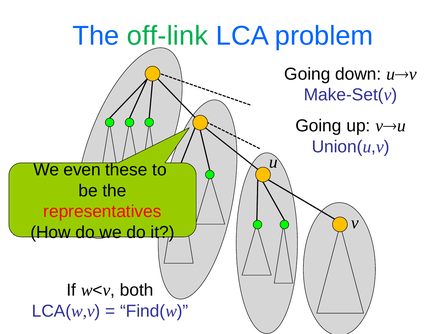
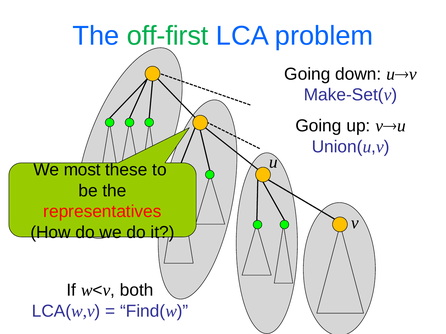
off-link: off-link -> off-first (168, 36)
even: even -> most (82, 170)
